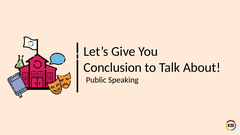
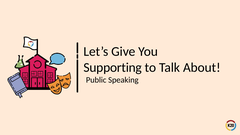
Conclusion: Conclusion -> Supporting (113, 67)
